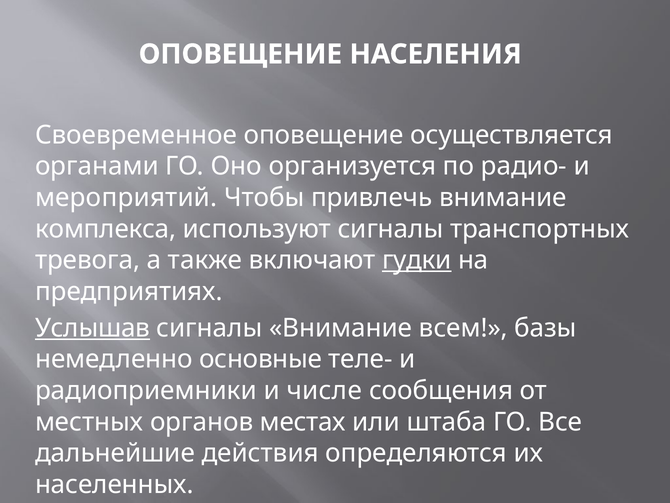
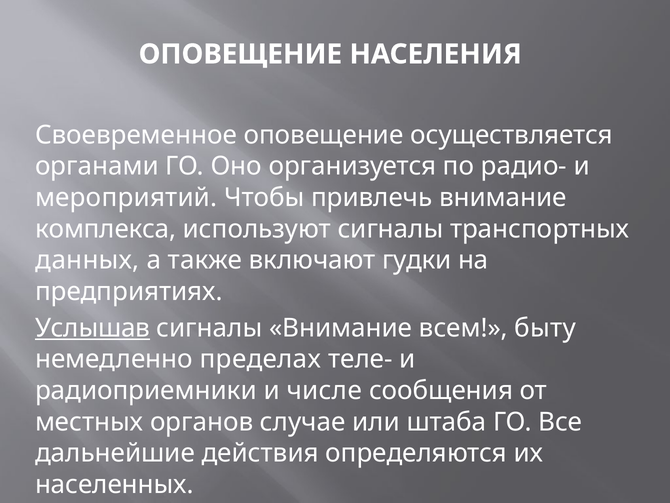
тревога: тревога -> данных (87, 260)
гудки underline: present -> none (417, 260)
базы: базы -> быту (545, 328)
основные: основные -> пределах (260, 359)
местах: местах -> случае (303, 422)
